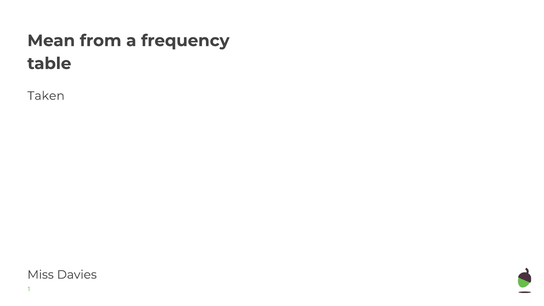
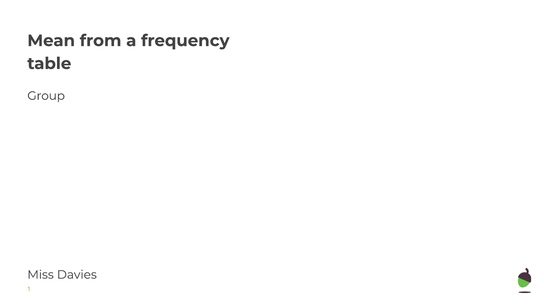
Taken: Taken -> Group (46, 96)
